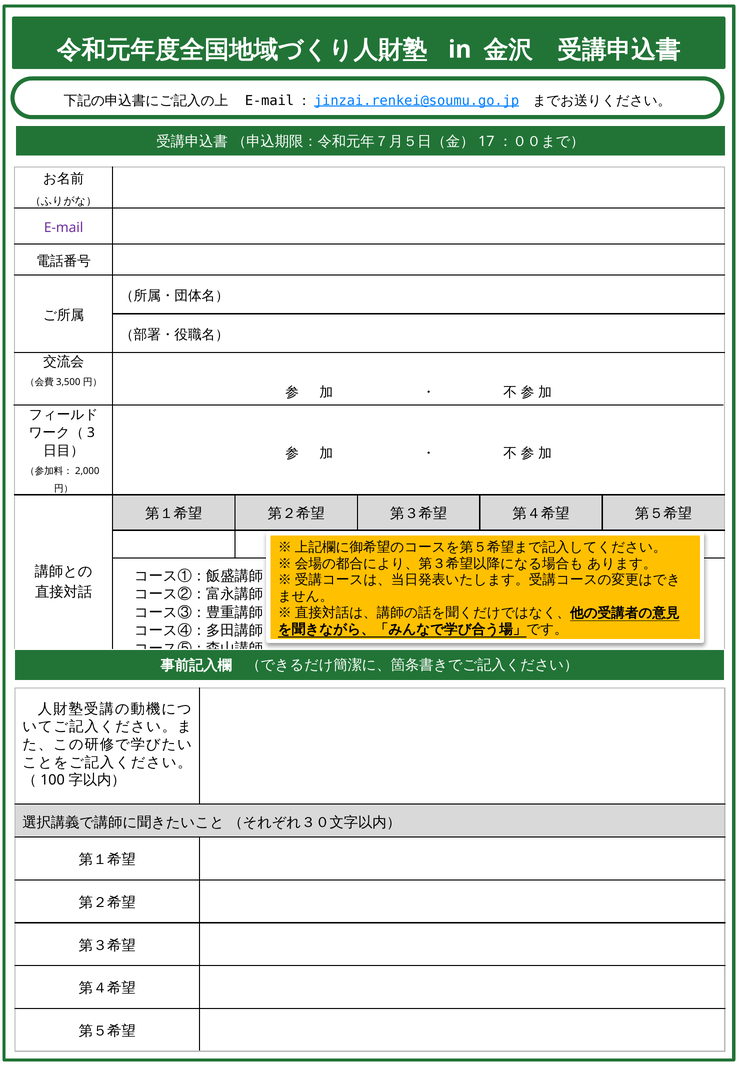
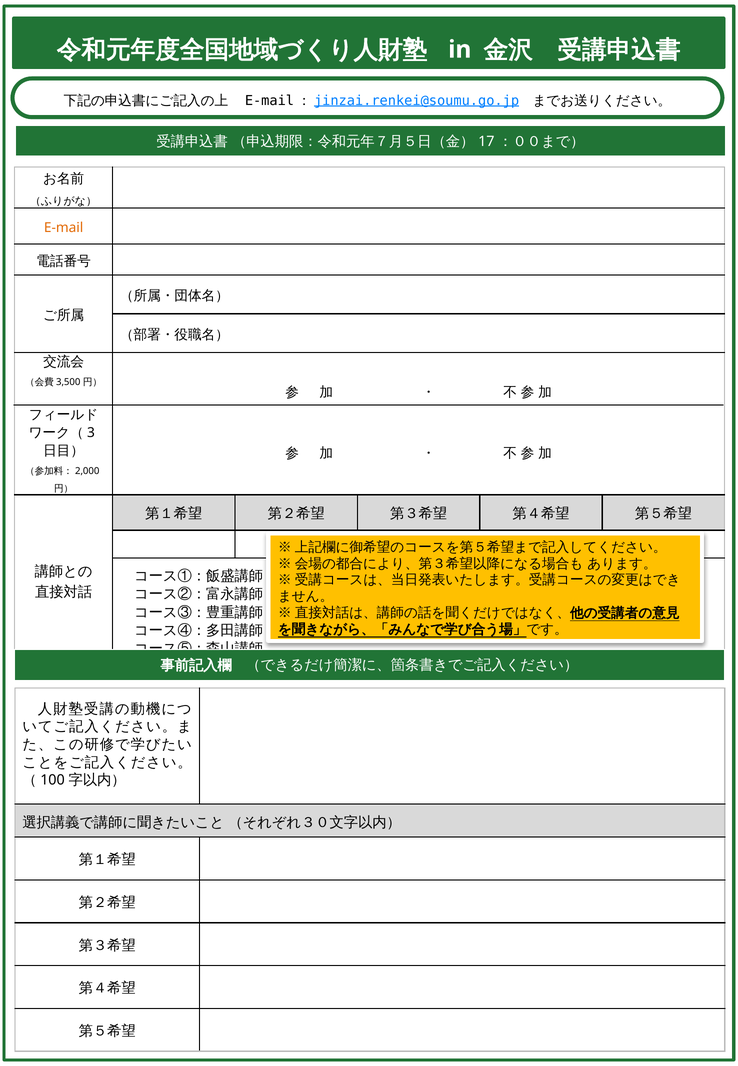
E-mail colour: purple -> orange (64, 228)
